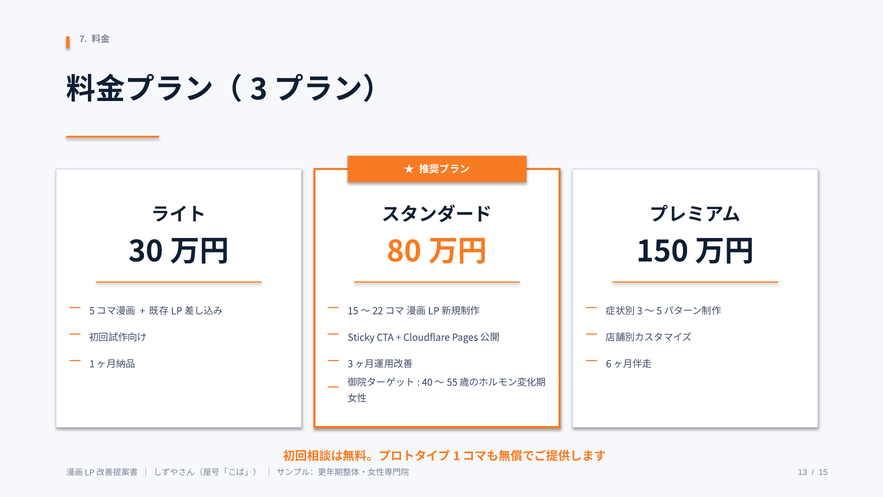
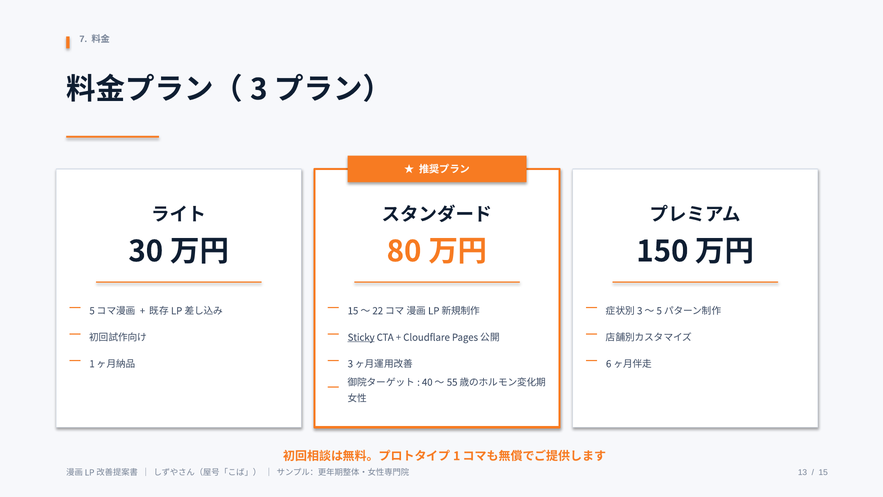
Sticky underline: none -> present (361, 337)
